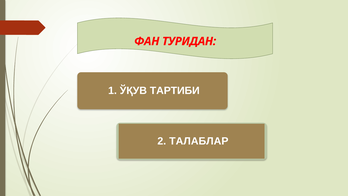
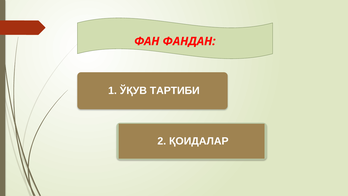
ТУРИДАН: ТУРИДАН -> ФАНДАН (189, 41)
ТАЛАБЛАР: ТАЛАБЛАР -> ҚОИДАЛАР (199, 141)
